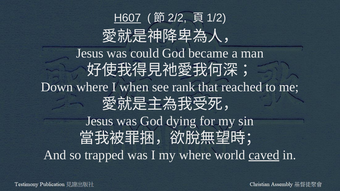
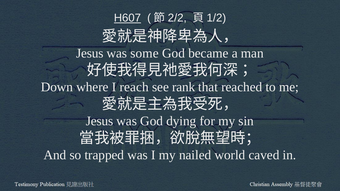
could: could -> some (145, 53)
when: when -> reach (134, 87)
my where: where -> nailed (195, 155)
caved underline: present -> none (264, 155)
